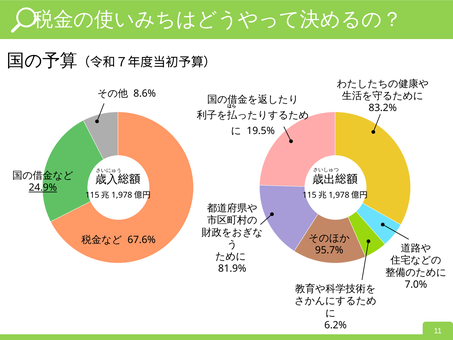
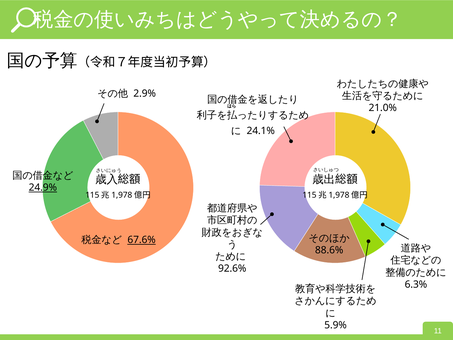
8.6%: 8.6% -> 2.9% (145, 94)
83.2%: 83.2% -> 21.0% (383, 108)
19.5%: 19.5% -> 24.1% (261, 131)
67.6% underline: none -> present (142, 240)
95.7%: 95.7% -> 88.6% (329, 250)
81.9%: 81.9% -> 92.6% (232, 268)
7.0%: 7.0% -> 6.3% (416, 284)
6.2%: 6.2% -> 5.9% (336, 325)
